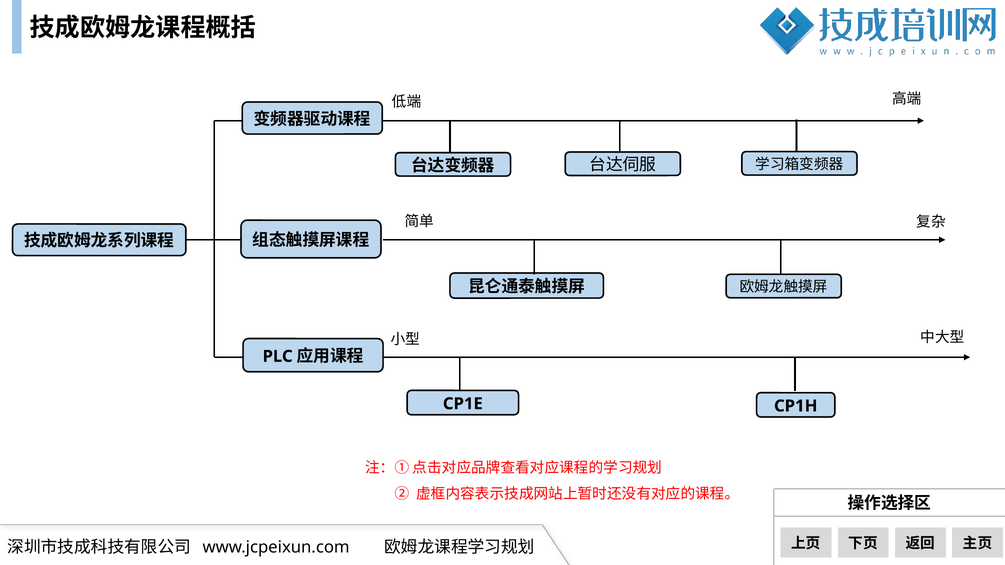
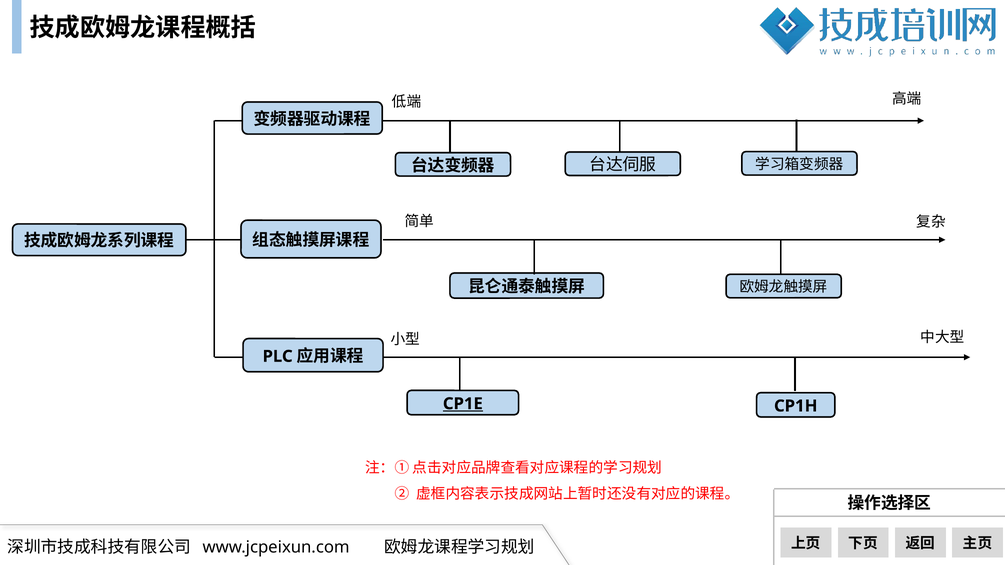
CP1E underline: none -> present (463, 404)
